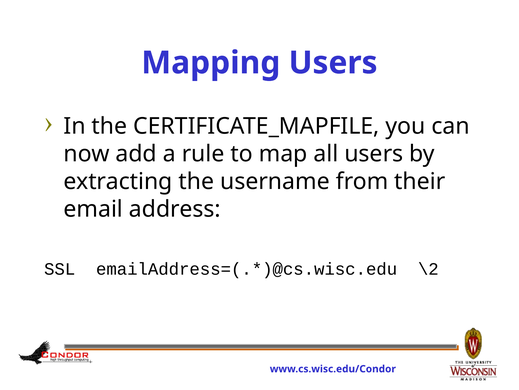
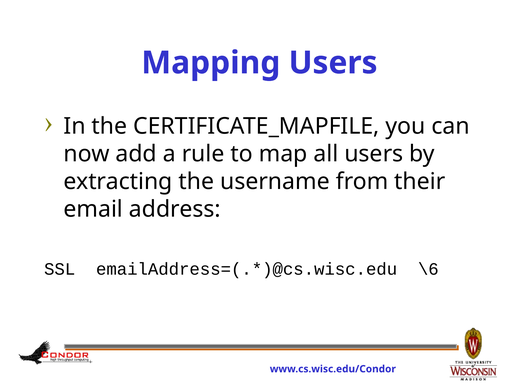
\2: \2 -> \6 (428, 269)
